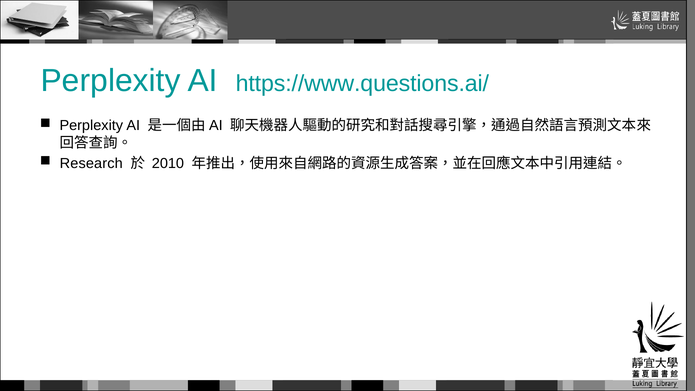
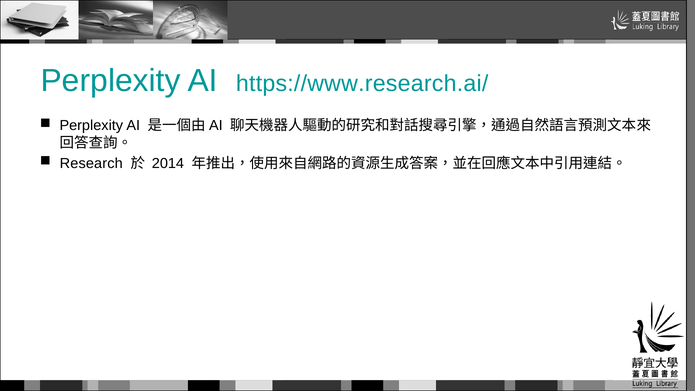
https://www.questions.ai/: https://www.questions.ai/ -> https://www.research.ai/ (362, 84)
2010: 2010 -> 2014 (168, 163)
